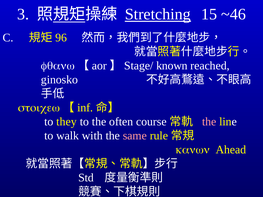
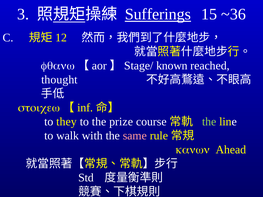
Stretching: Stretching -> Sufferings (158, 14)
~46: ~46 -> ~36 (234, 14)
96: 96 -> 12 (61, 38)
ginosko: ginosko -> thought (59, 80)
often: often -> prize (121, 122)
the colour: pink -> light green (209, 122)
